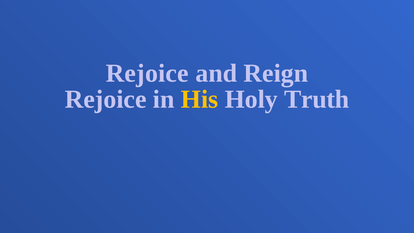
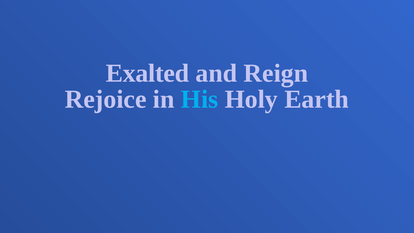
Rejoice: Rejoice -> Exalted (147, 73)
His colour: yellow -> light blue (200, 99)
Truth: Truth -> Earth (317, 99)
